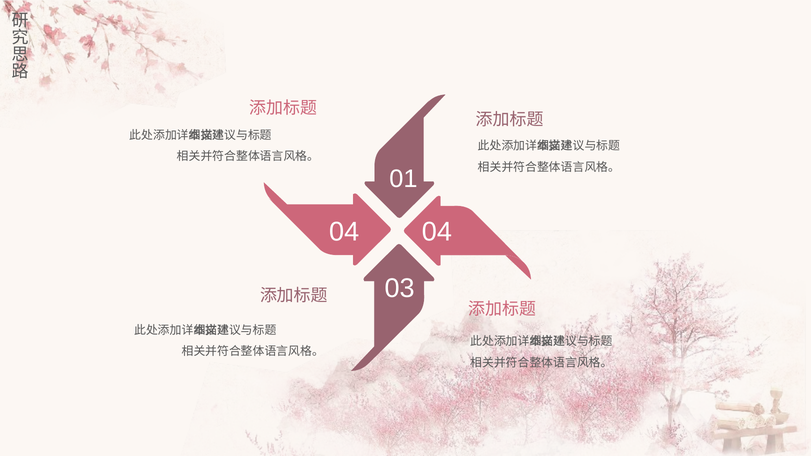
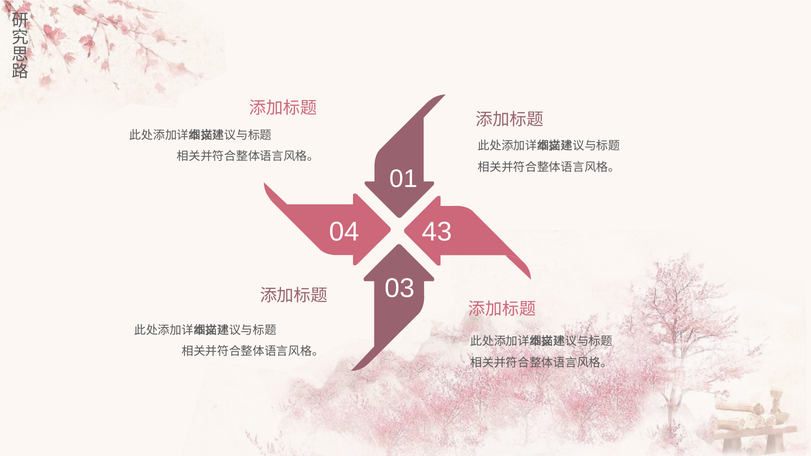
04 04: 04 -> 43 (437, 232)
